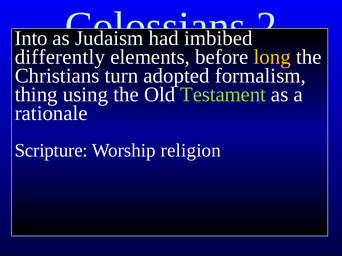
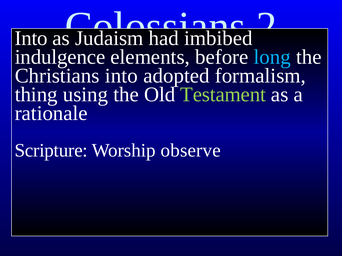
differently: differently -> indulgence (60, 57)
long colour: yellow -> light blue (272, 57)
Christians turn: turn -> into (121, 76)
religion: religion -> observe (191, 151)
